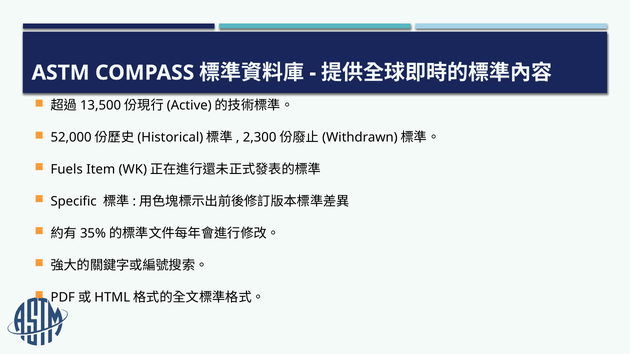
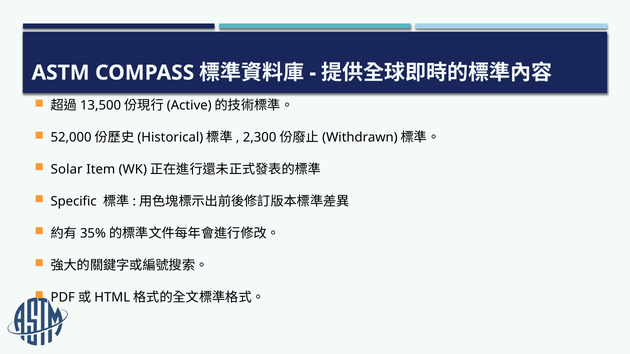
Fuels: Fuels -> Solar (67, 170)
